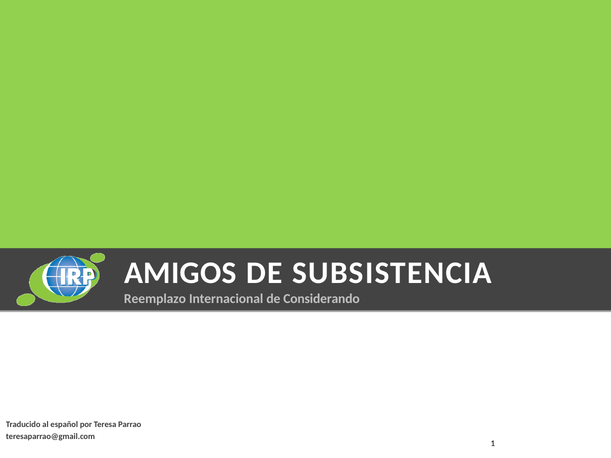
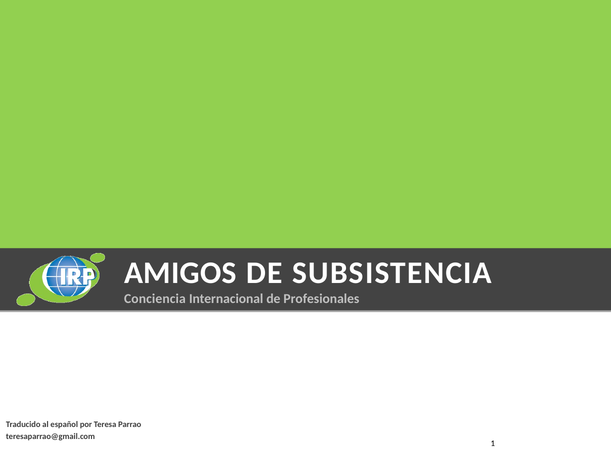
Reemplazo: Reemplazo -> Conciencia (155, 299)
Considerando: Considerando -> Profesionales (321, 299)
